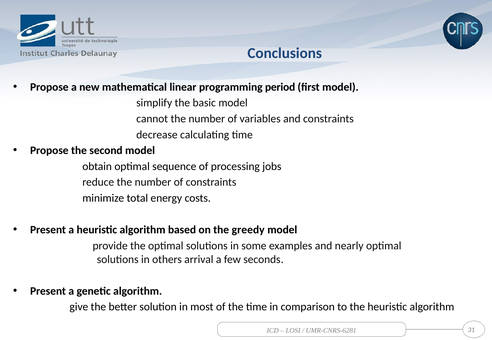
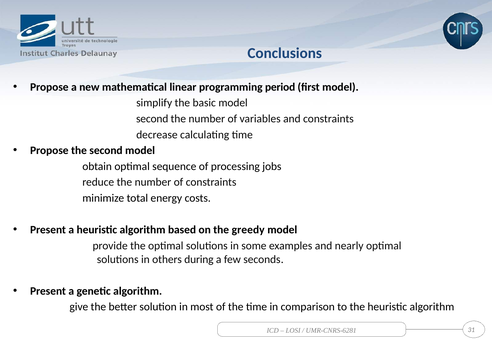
cannot: cannot -> second (152, 119)
arrival: arrival -> during (199, 260)
